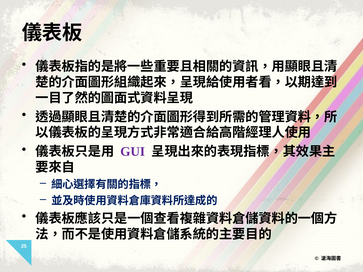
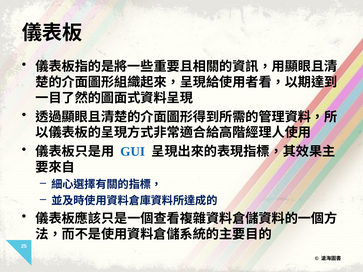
GUI colour: purple -> blue (133, 152)
